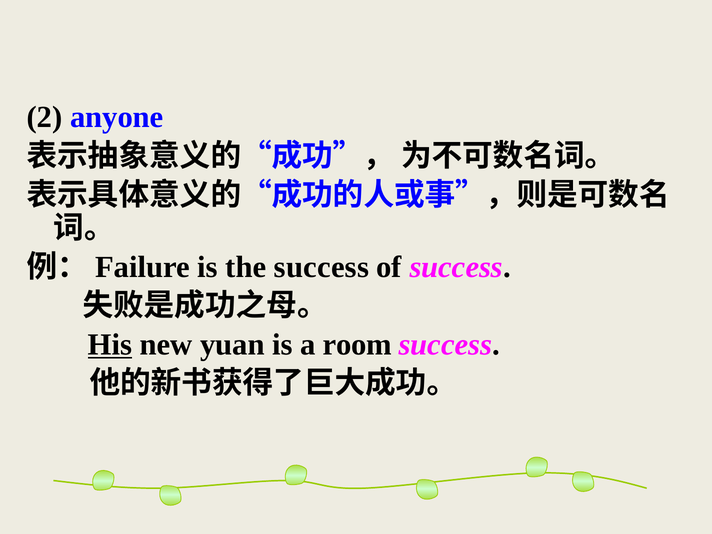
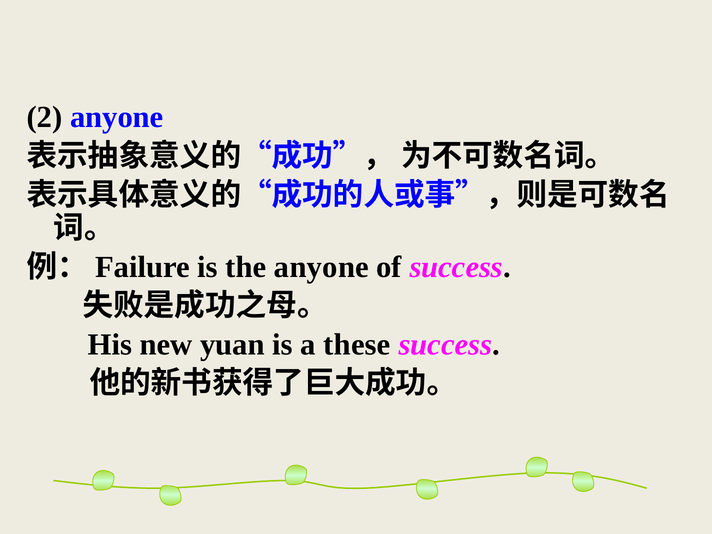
the success: success -> anyone (321, 267)
His underline: present -> none (110, 345)
room: room -> these (357, 345)
